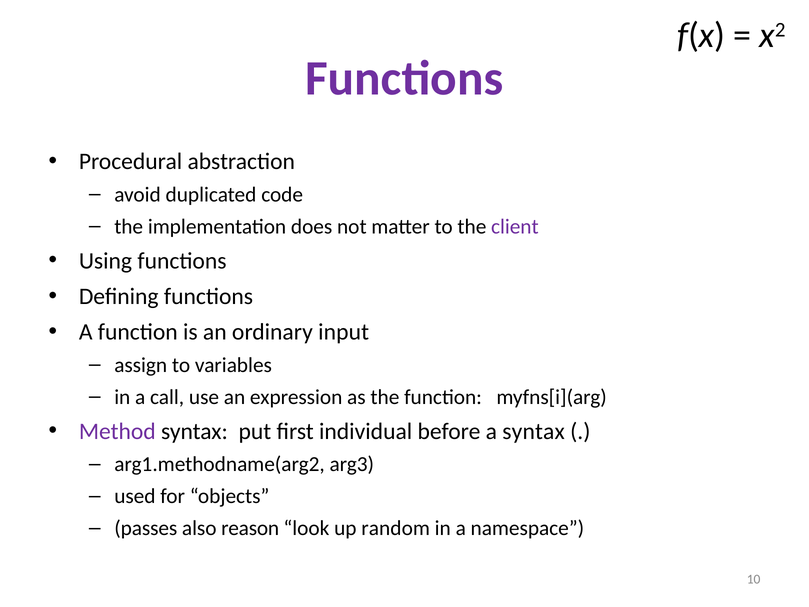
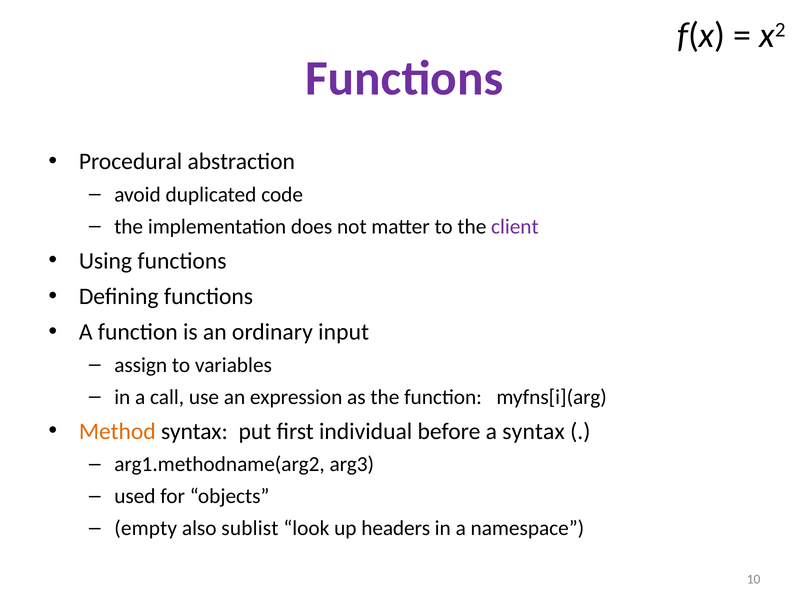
Method colour: purple -> orange (117, 431)
passes: passes -> empty (146, 528)
reason: reason -> sublist (250, 528)
random: random -> headers (396, 528)
